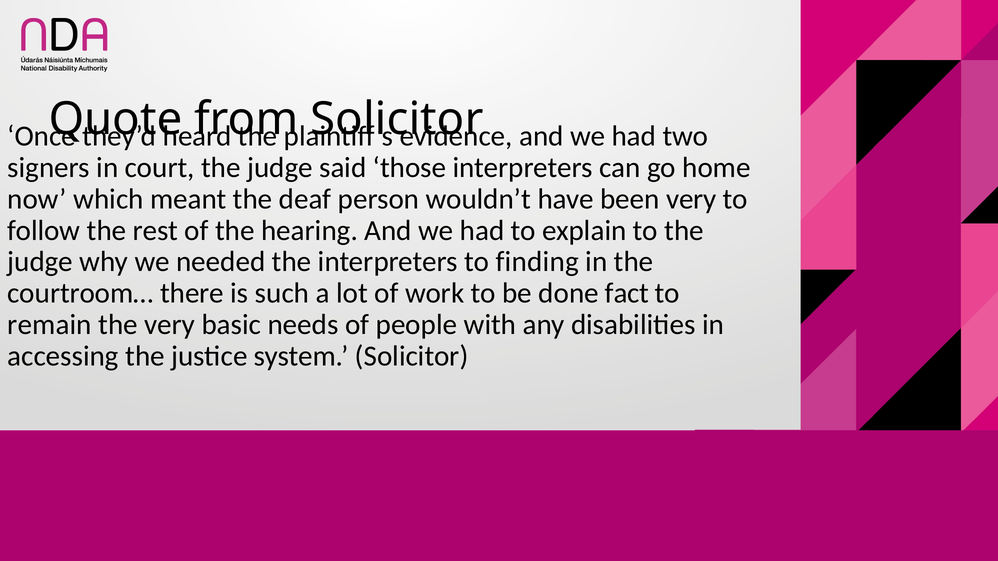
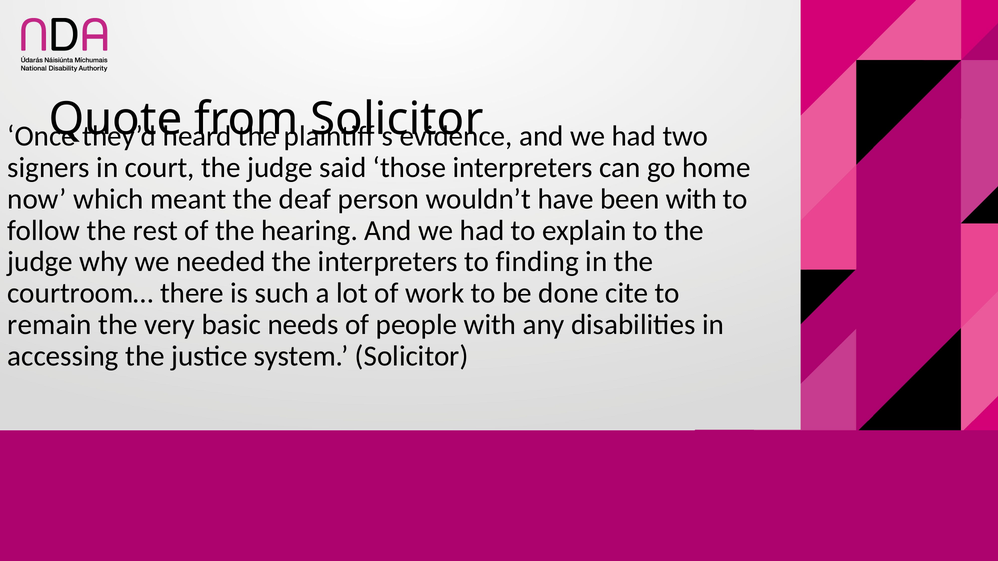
been very: very -> with (691, 199)
fact: fact -> cite (627, 293)
